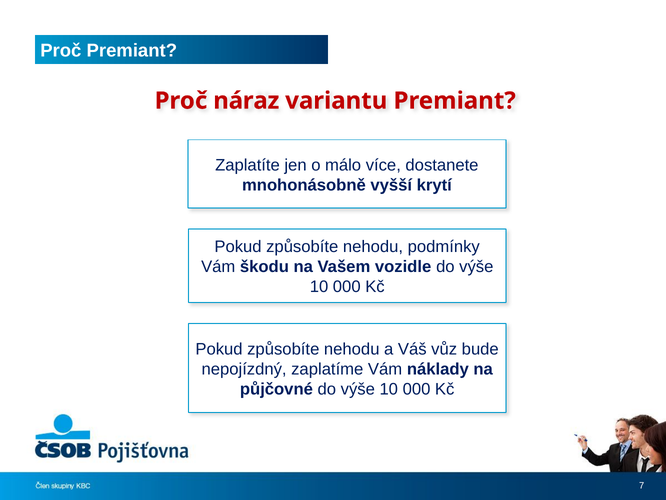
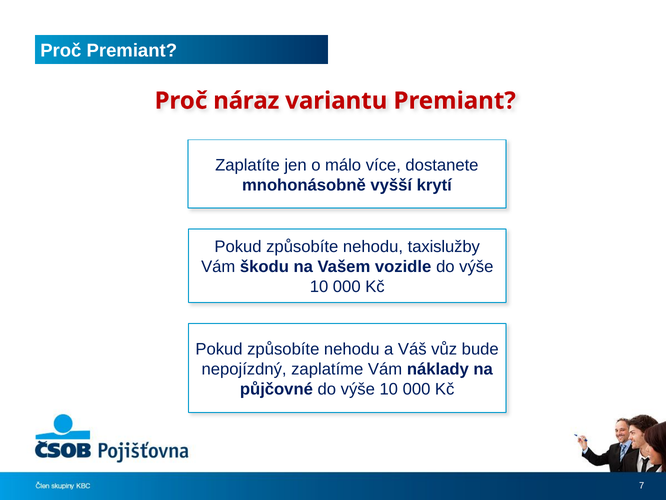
podmínky: podmínky -> taxislužby (444, 247)
